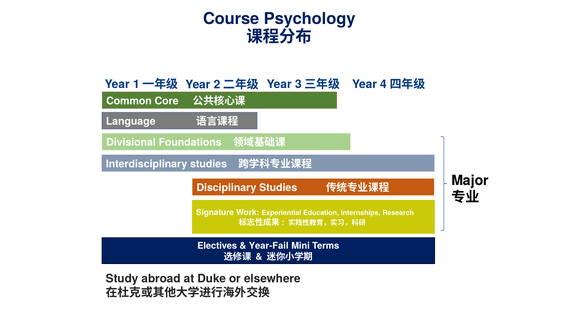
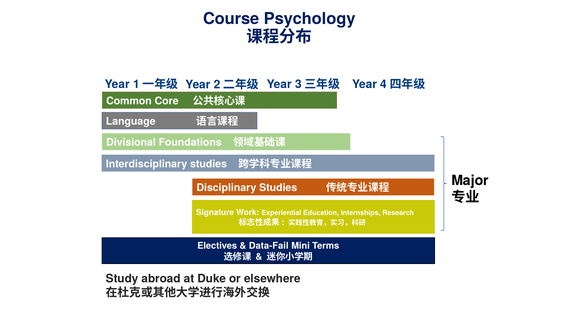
Year-Fail: Year-Fail -> Data-Fail (269, 245)
